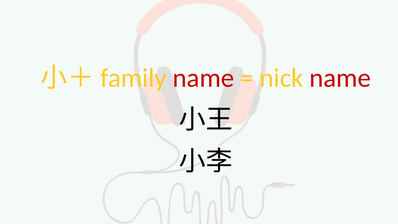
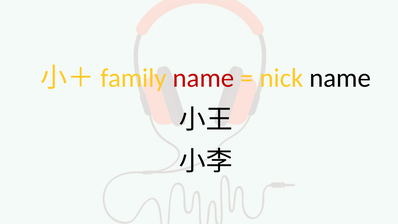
name colour: red -> black (340, 78)
